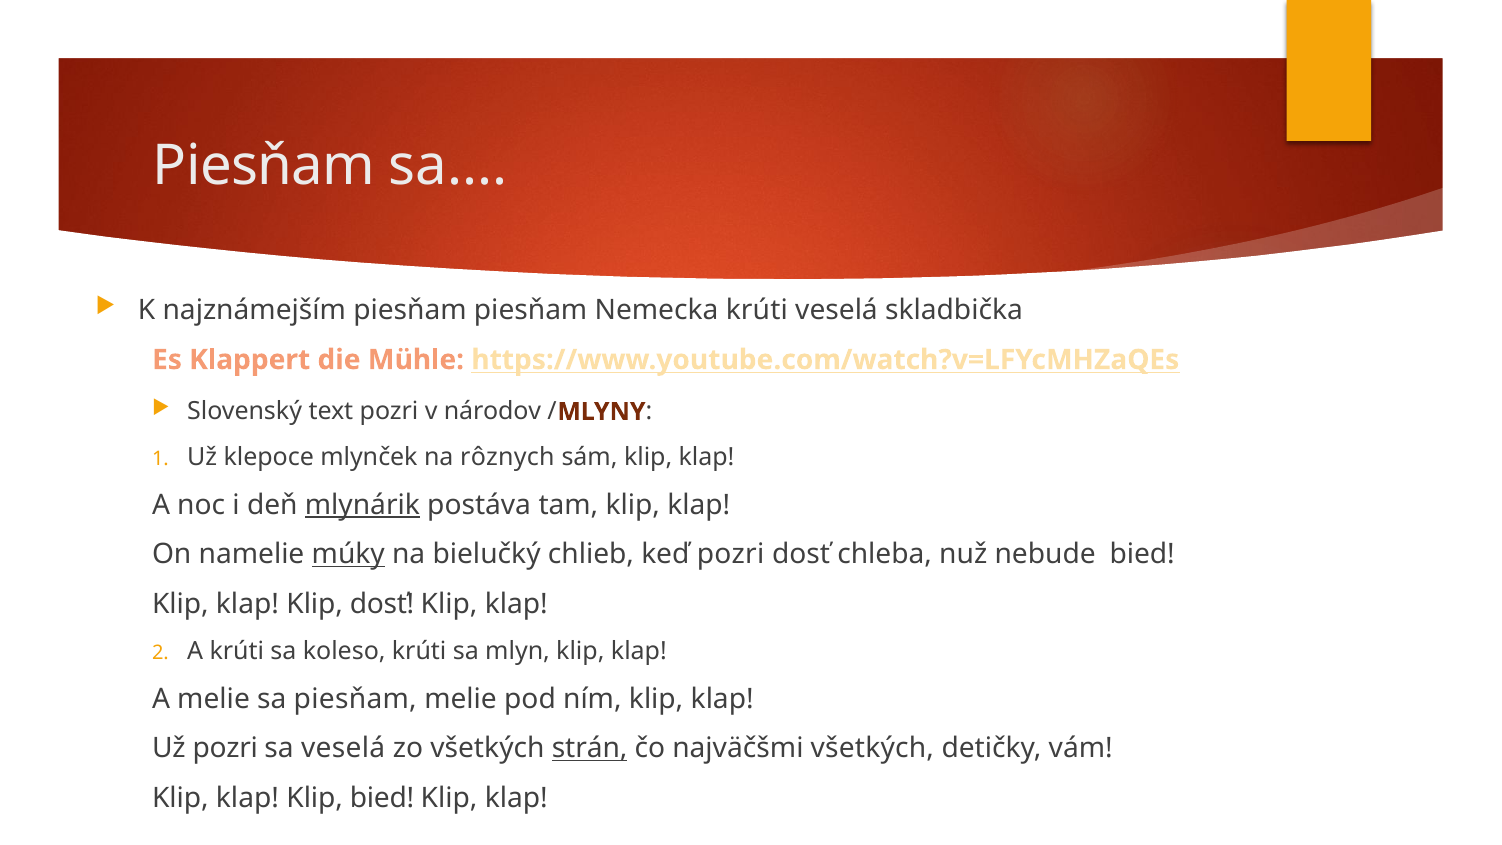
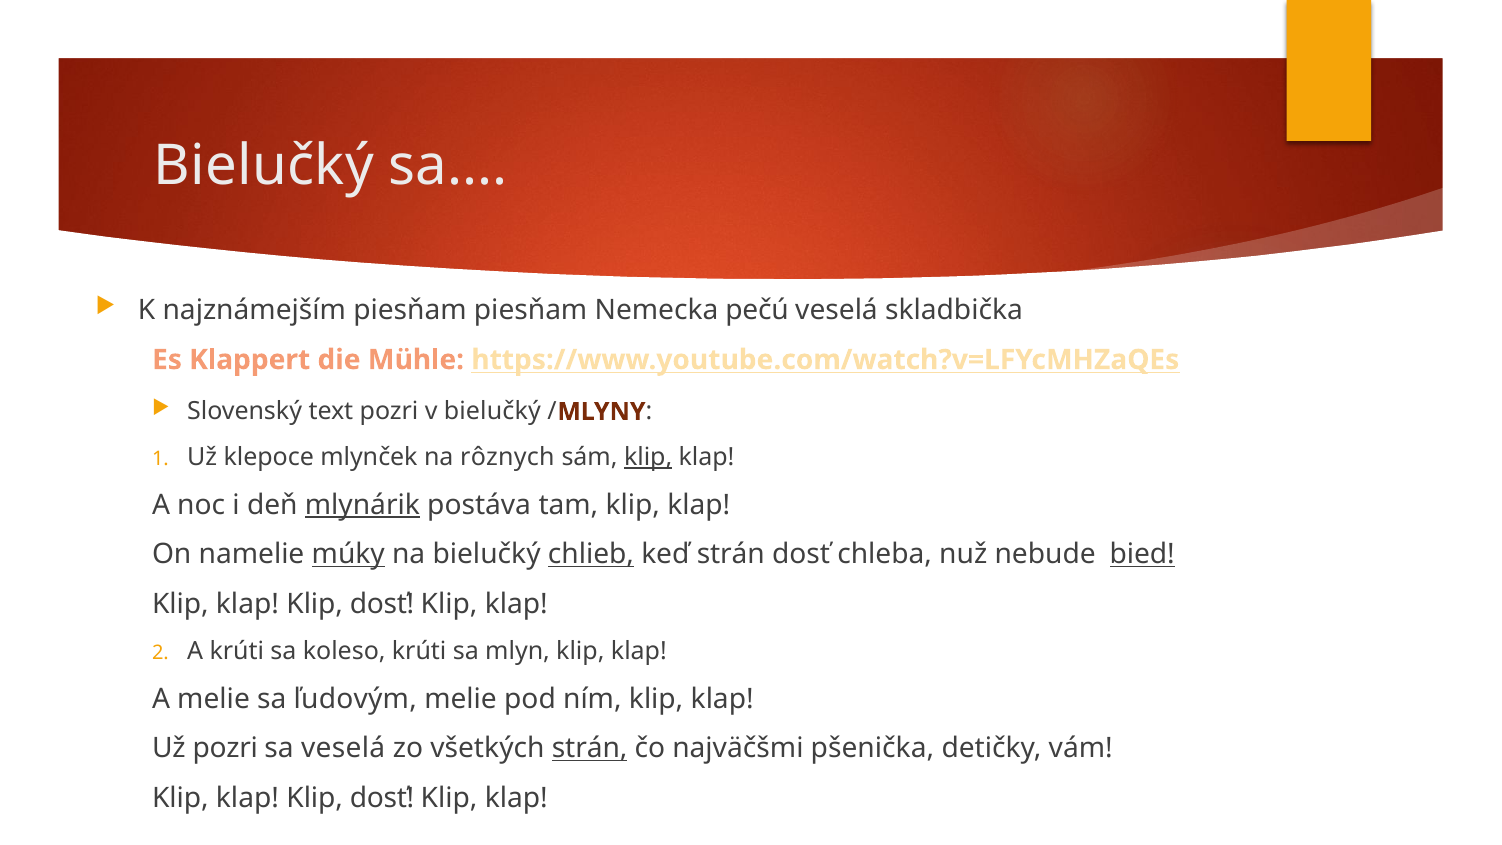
Piesňam: Piesňam -> Bielučký (264, 166)
Nemecka krúti: krúti -> pečú (757, 310)
v národov: národov -> bielučký (492, 412)
klip underline: none -> present (648, 457)
chlieb underline: none -> present (591, 554)
keď pozri: pozri -> strán (731, 554)
bied underline: none -> present (1142, 554)
sa piesňam: piesňam -> ľudovým (355, 699)
najväčšmi všetkých: všetkých -> pšenička (872, 748)
bied: bied -> dosť (382, 798)
